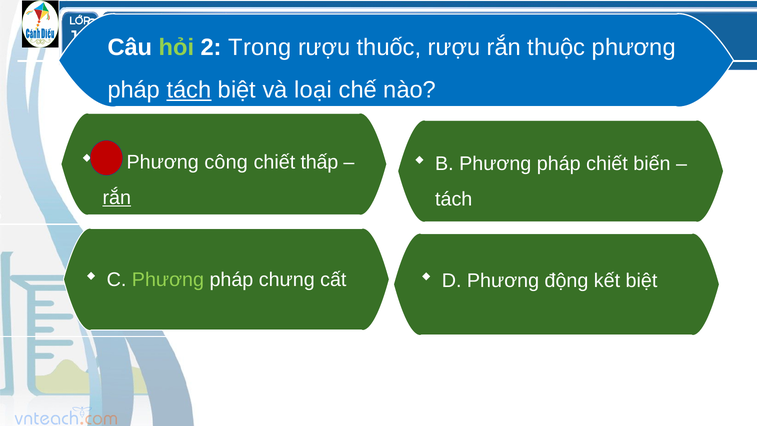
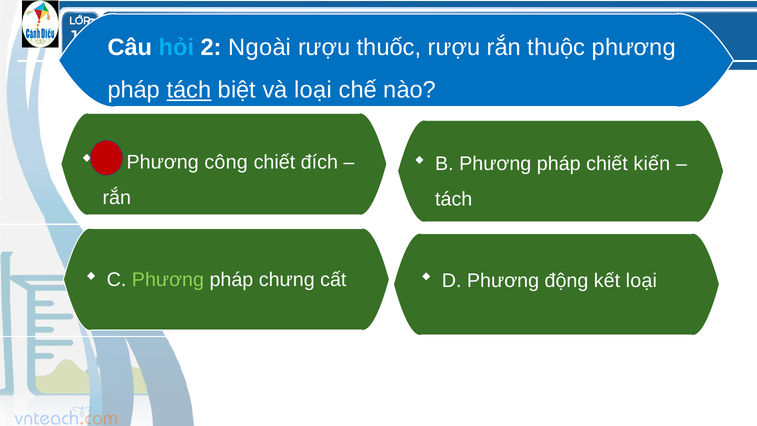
hỏi colour: light green -> light blue (176, 47)
Trong: Trong -> Ngoài (260, 47)
thấp: thấp -> đích (319, 162)
biến: biến -> kiến (652, 164)
rắn underline: present -> none (117, 197)
kết biệt: biệt -> loại (641, 281)
